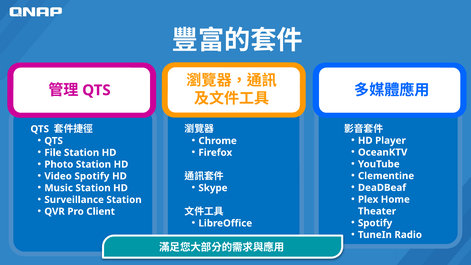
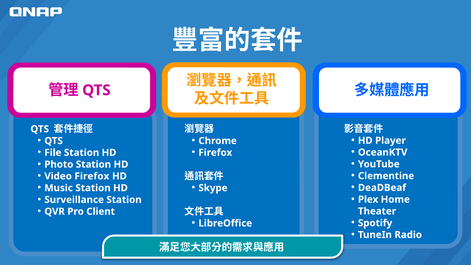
Video Spotify: Spotify -> Firefox (92, 176)
